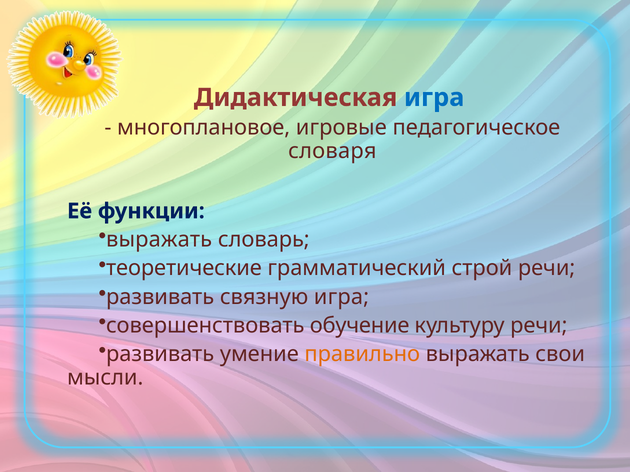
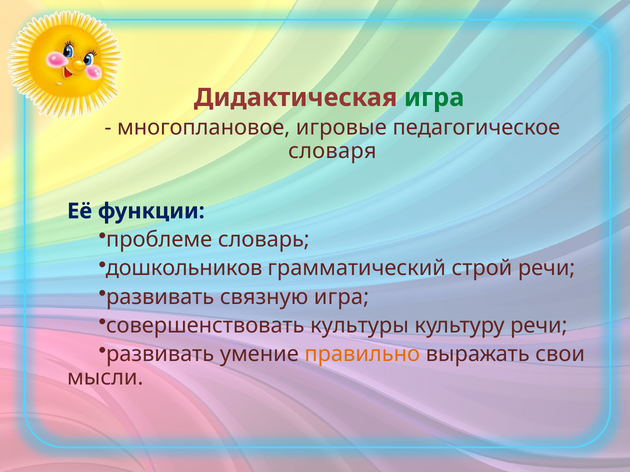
игра colour: blue -> green (434, 98)
выражать: выражать -> проблеме (159, 240)
теоретические: теоретические -> дошкольников (184, 269)
обучение: обучение -> культуры (360, 326)
